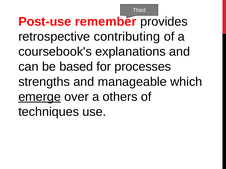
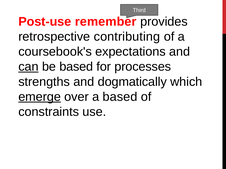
explanations: explanations -> expectations (130, 52)
can underline: none -> present (28, 67)
manageable: manageable -> dogmatically (132, 82)
a others: others -> based (120, 97)
techniques: techniques -> constraints (49, 112)
